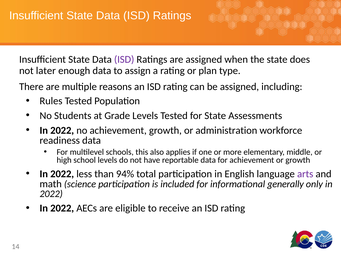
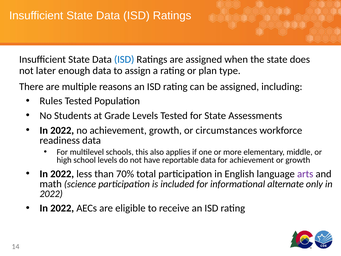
ISD colour: purple -> blue (124, 59)
administration: administration -> circumstances (226, 130)
94%: 94% -> 70% (125, 174)
generally: generally -> alternate (286, 184)
